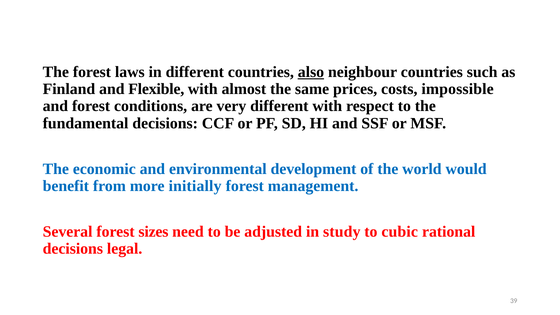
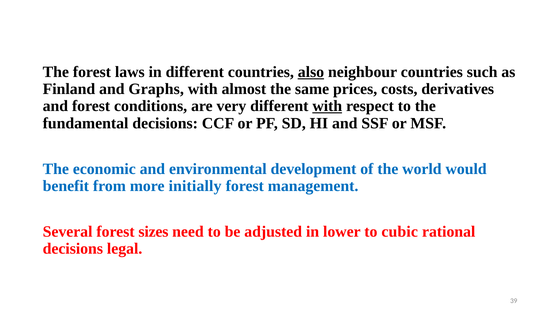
Flexible: Flexible -> Graphs (156, 89)
impossible: impossible -> derivatives (458, 89)
with underline: none -> present (327, 106)
study: study -> lower (342, 232)
